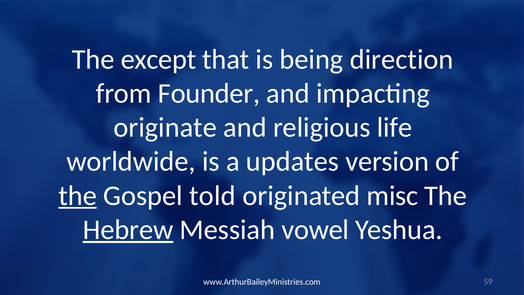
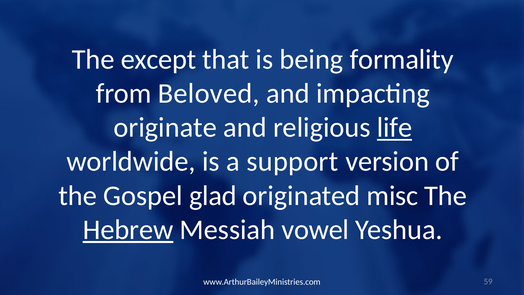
direction: direction -> formality (402, 59)
Founder: Founder -> Beloved (209, 93)
life underline: none -> present (394, 127)
updates: updates -> support (292, 161)
the underline: present -> none (78, 196)
told: told -> glad (213, 196)
